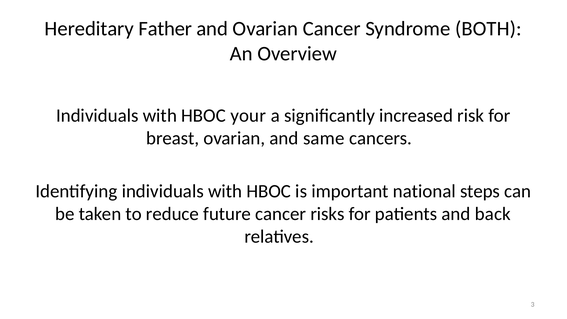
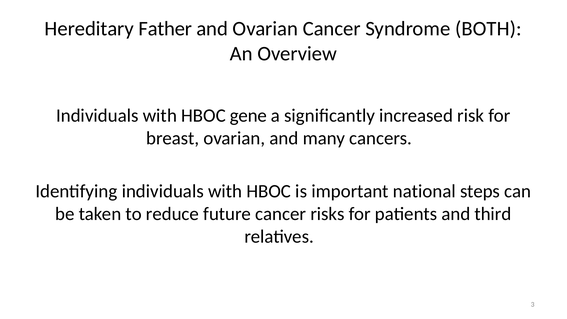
your: your -> gene (248, 116)
same: same -> many (324, 138)
back: back -> third (493, 214)
